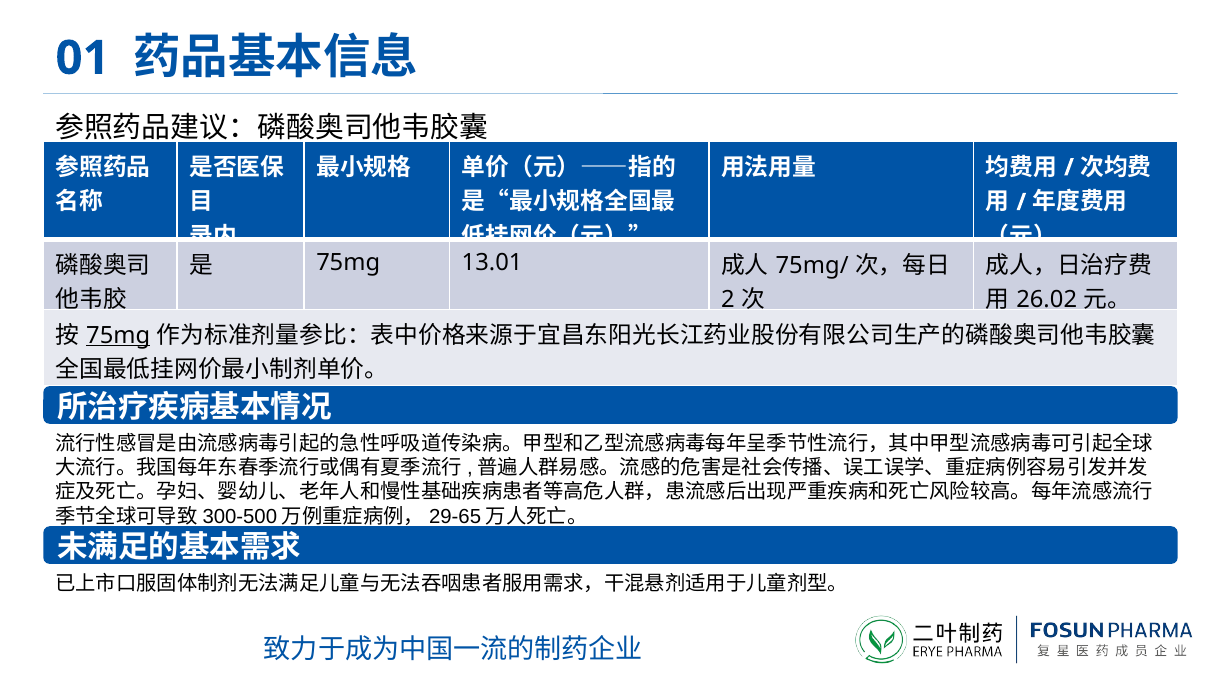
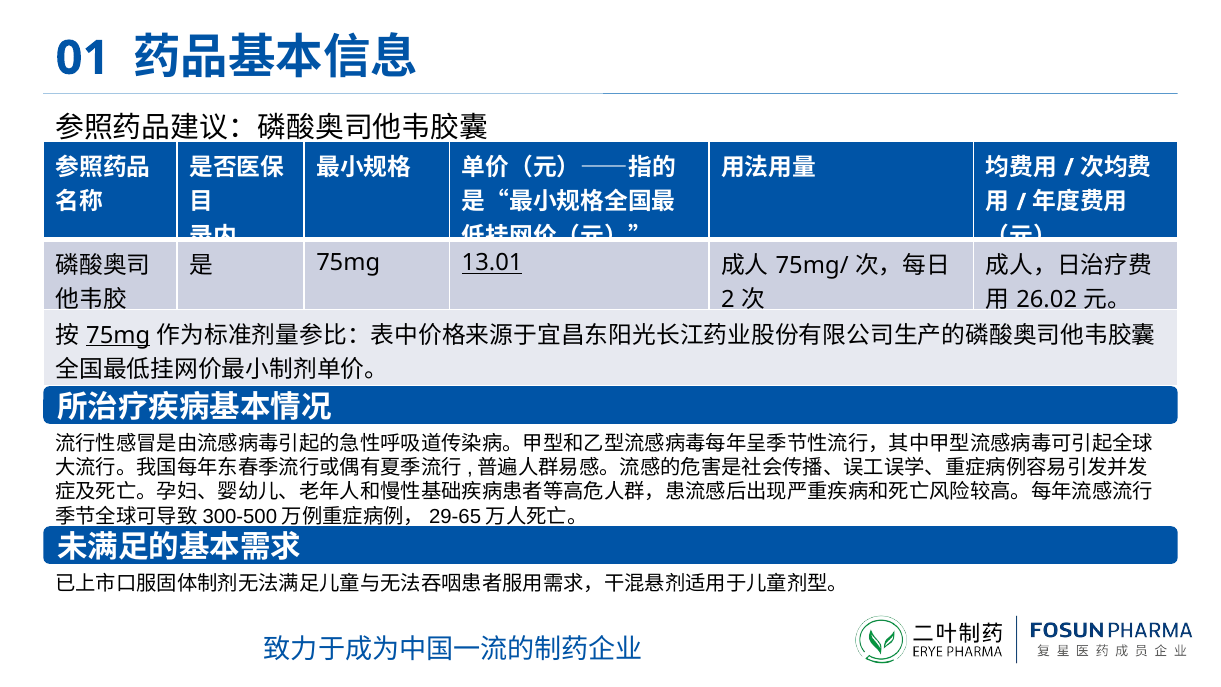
13.01 underline: none -> present (492, 263)
